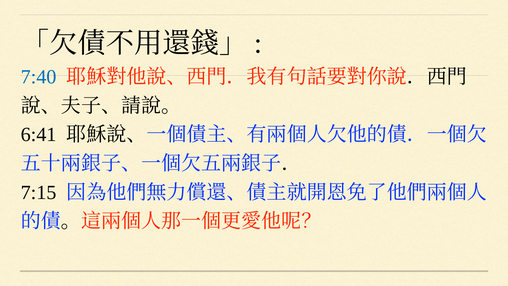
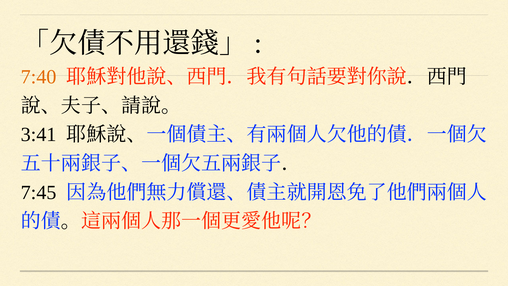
7:40 colour: blue -> orange (39, 77)
6:41: 6:41 -> 3:41 (39, 135)
7:15: 7:15 -> 7:45 (39, 192)
